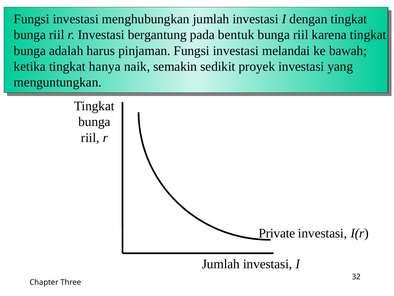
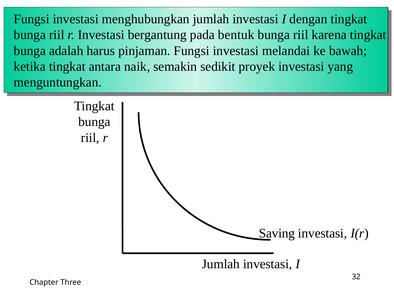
hanya: hanya -> antara (105, 66)
Private: Private -> Saving (277, 233)
